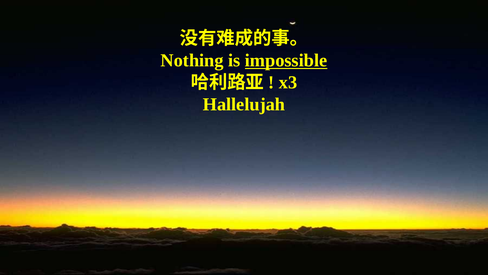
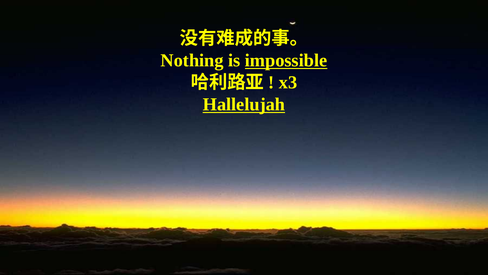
Hallelujah underline: none -> present (244, 104)
